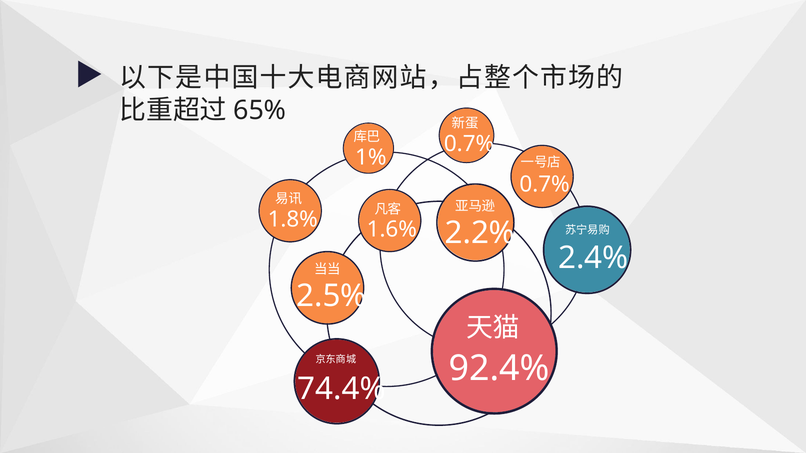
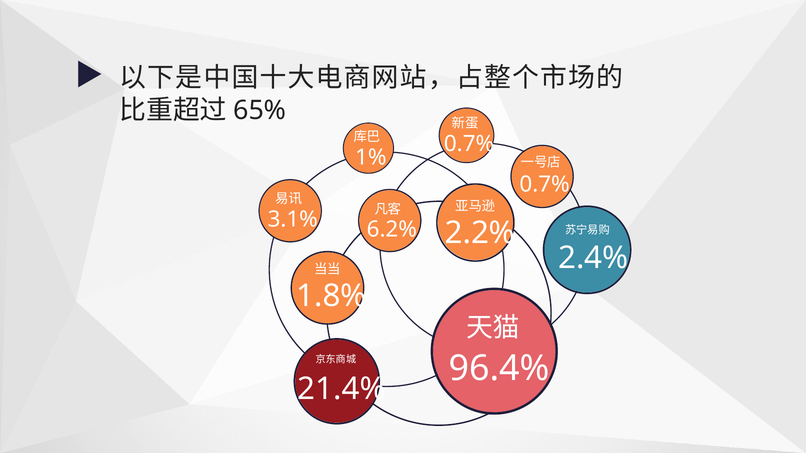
1.8%: 1.8% -> 3.1% (293, 220)
1.6%: 1.6% -> 6.2% (392, 230)
2.5%: 2.5% -> 1.8% (331, 296)
92.4%: 92.4% -> 96.4% (499, 369)
74.4%: 74.4% -> 21.4% (341, 389)
